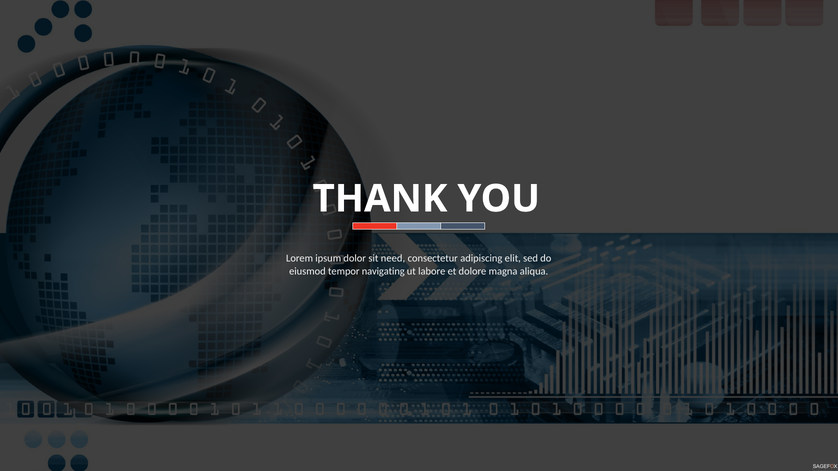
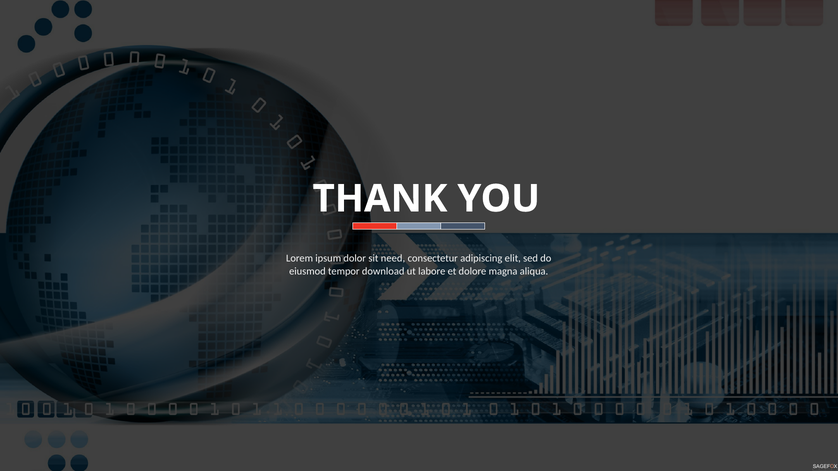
navigating: navigating -> download (383, 271)
